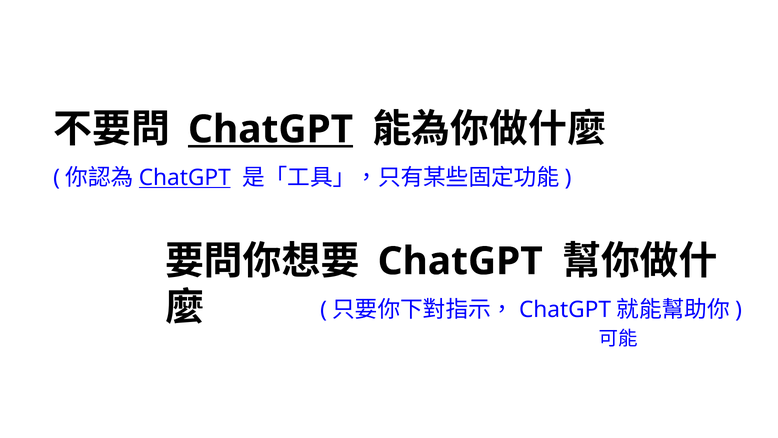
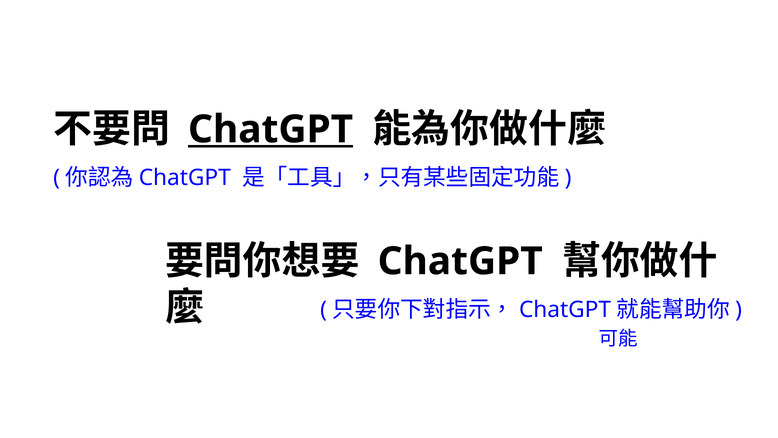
ChatGPT underline: present -> none (185, 178)
